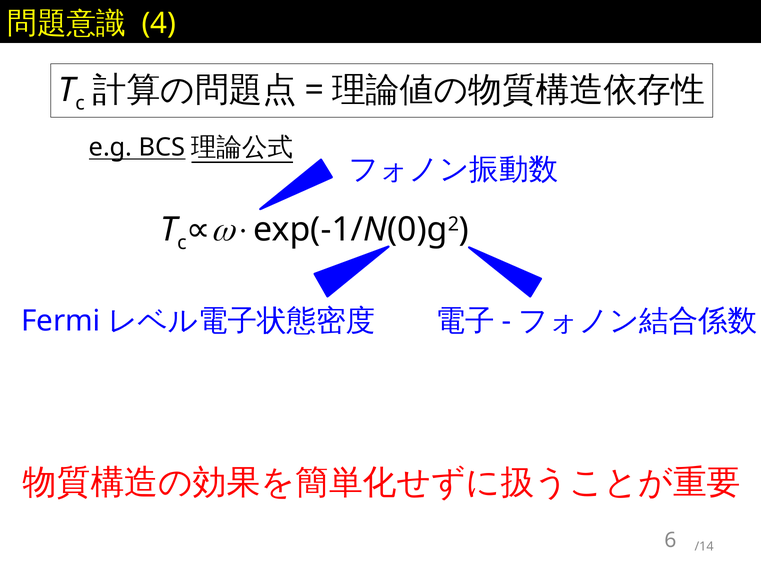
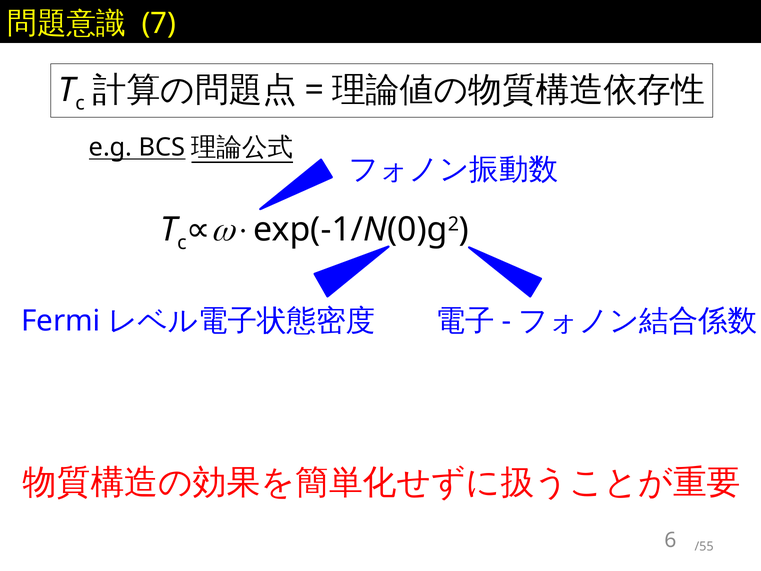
4: 4 -> 7 (159, 24)
/14: /14 -> /55 (704, 546)
